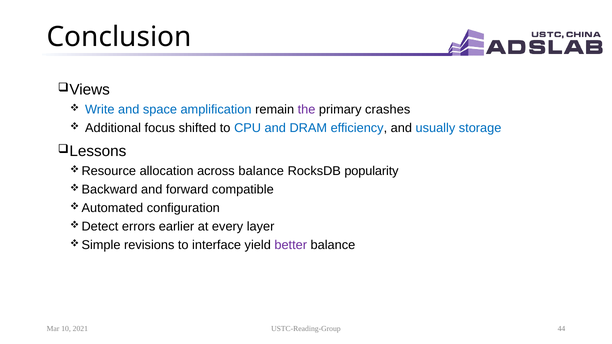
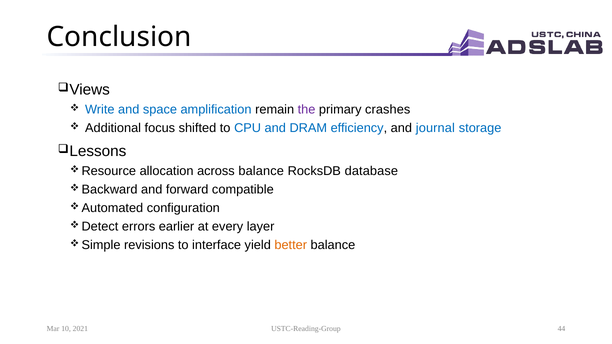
usually: usually -> journal (435, 128)
popularity: popularity -> database (371, 171)
better colour: purple -> orange (291, 245)
